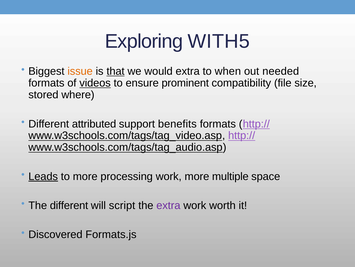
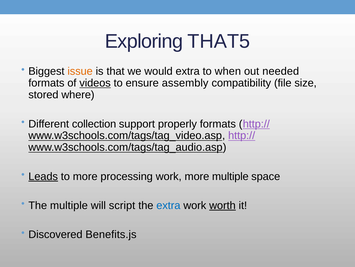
WITH5: WITH5 -> THAT5 (219, 41)
that underline: present -> none (116, 71)
prominent: prominent -> assembly (185, 83)
attributed: attributed -> collection (94, 124)
benefits: benefits -> properly (177, 124)
The different: different -> multiple (69, 205)
extra colour: purple -> blue (168, 205)
worth underline: none -> present (222, 205)
Formats.js: Formats.js -> Benefits.js (111, 234)
